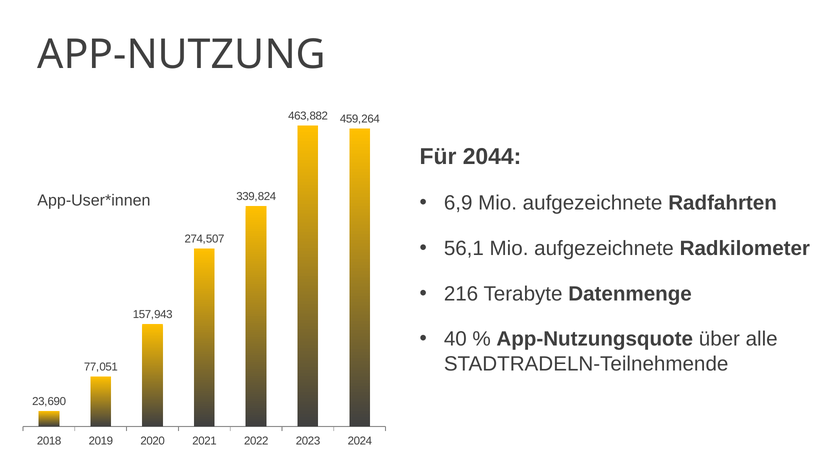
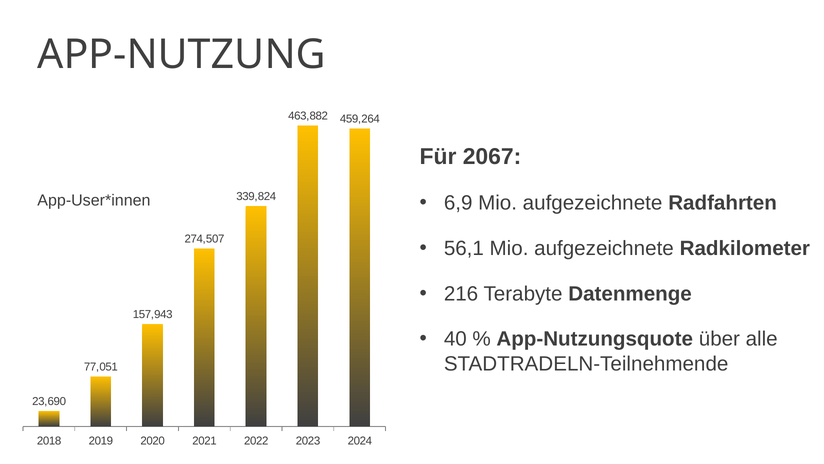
2044: 2044 -> 2067 (492, 156)
